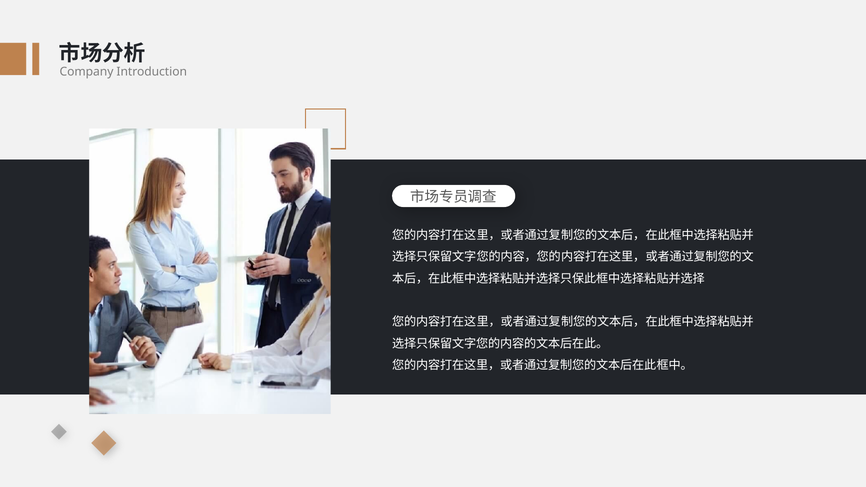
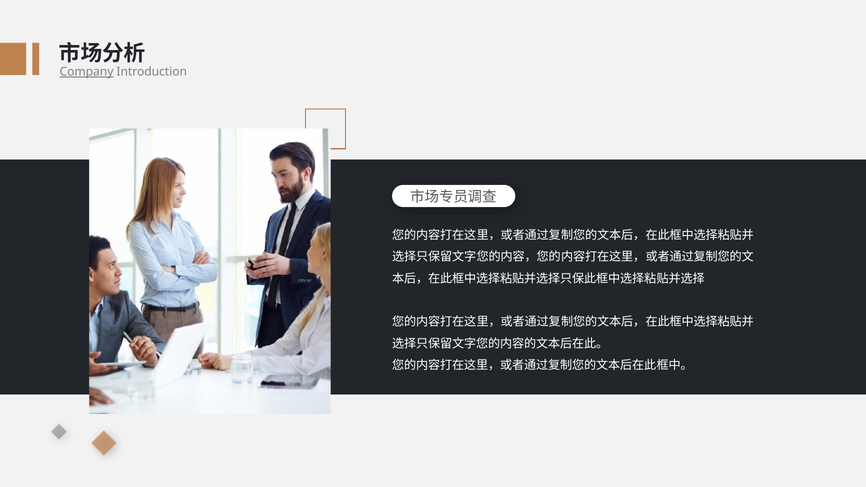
Company underline: none -> present (87, 72)
